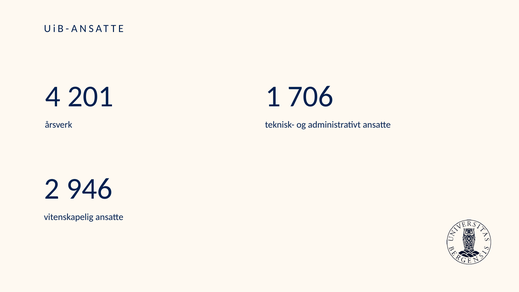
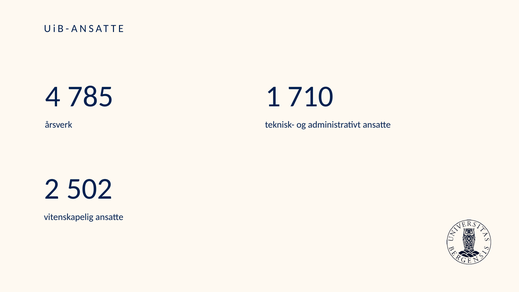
201: 201 -> 785 (90, 96)
706: 706 -> 710 (311, 96)
946: 946 -> 502 (89, 189)
